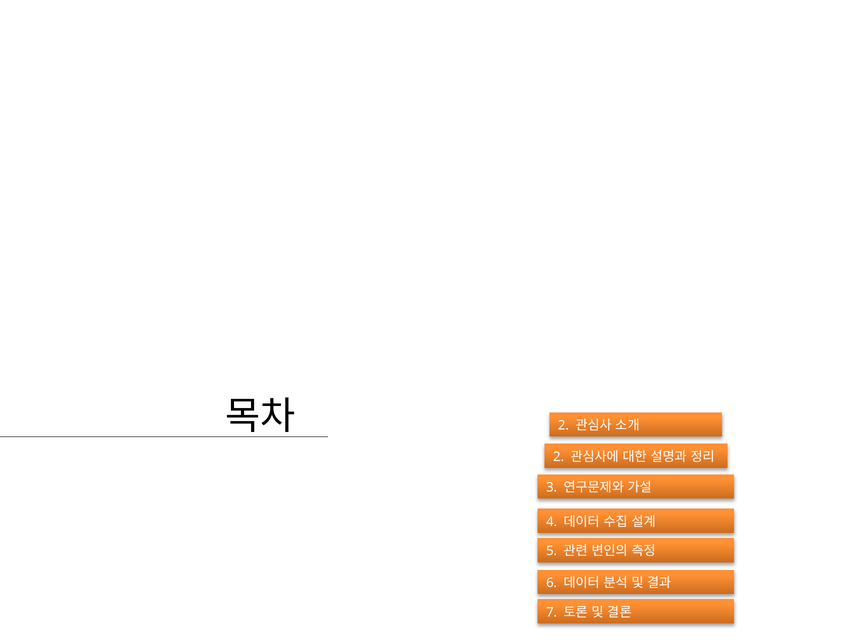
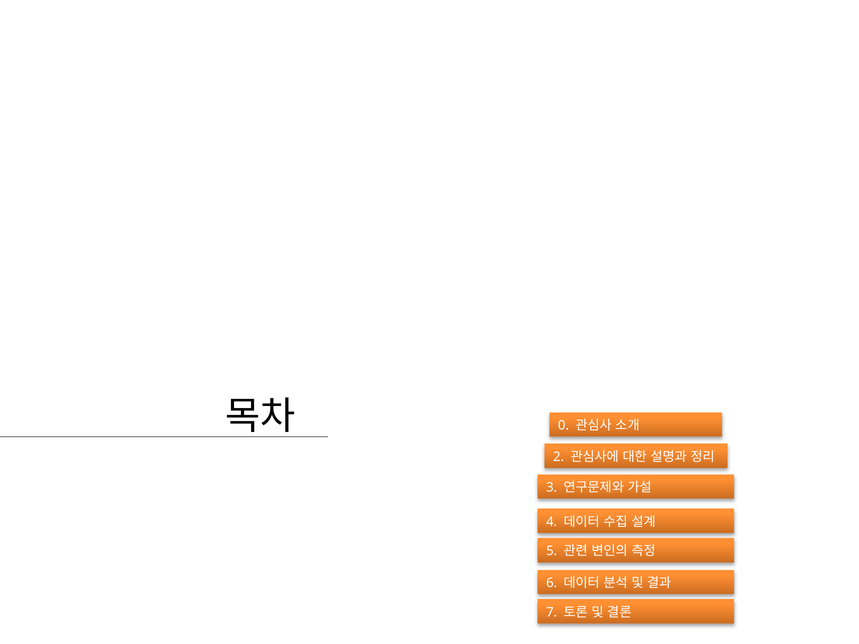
2: 2 -> 0 (563, 426)
